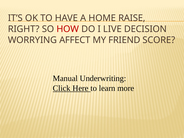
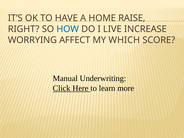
HOW colour: red -> blue (68, 29)
DECISION: DECISION -> INCREASE (145, 29)
FRIEND: FRIEND -> WHICH (124, 40)
